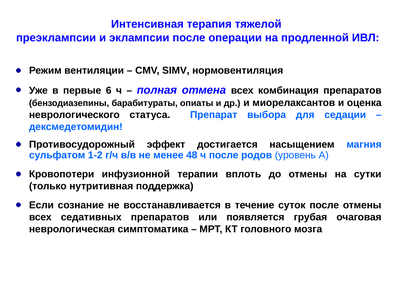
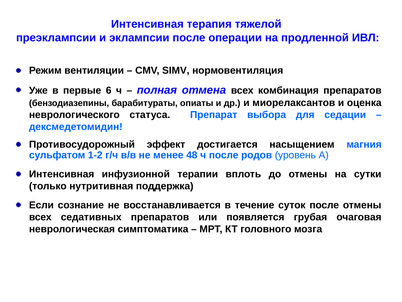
Кровопотери: Кровопотери -> Интенсивная (62, 174)
